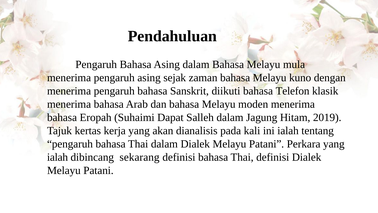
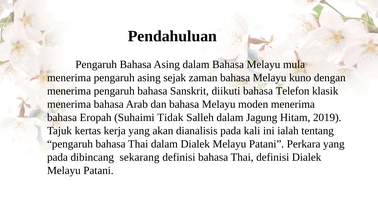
Dapat: Dapat -> Tidak (170, 117)
ialah: ialah -> pada (57, 157)
